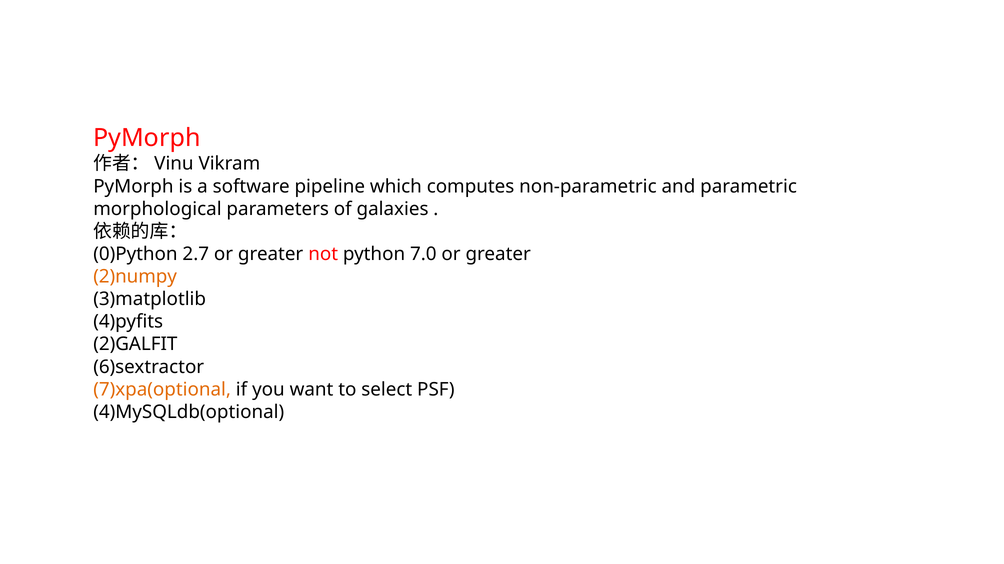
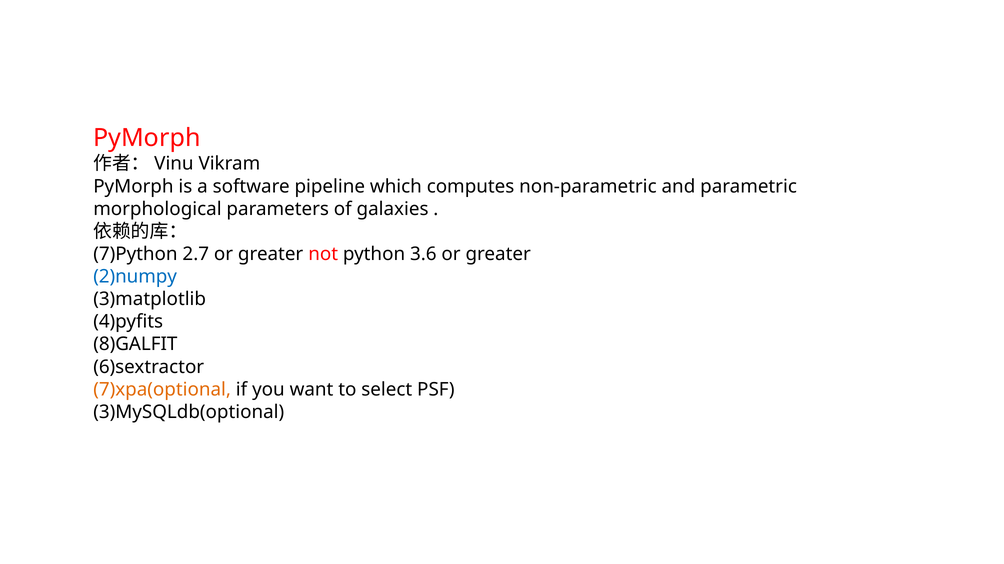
0)Python: 0)Python -> 7)Python (135, 254)
7.0: 7.0 -> 3.6 (423, 254)
2)numpy colour: orange -> blue (135, 277)
2)GALFIT: 2)GALFIT -> 8)GALFIT (135, 345)
4)MySQLdb(optional: 4)MySQLdb(optional -> 3)MySQLdb(optional (189, 412)
